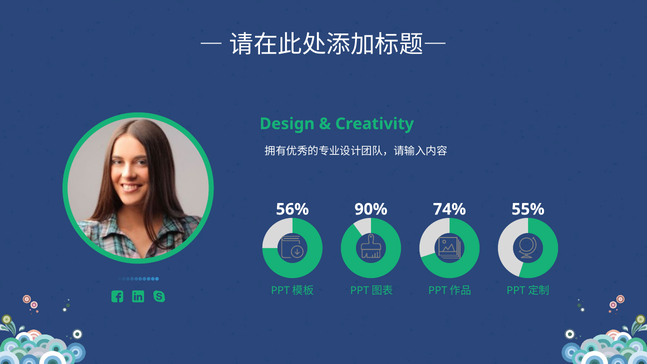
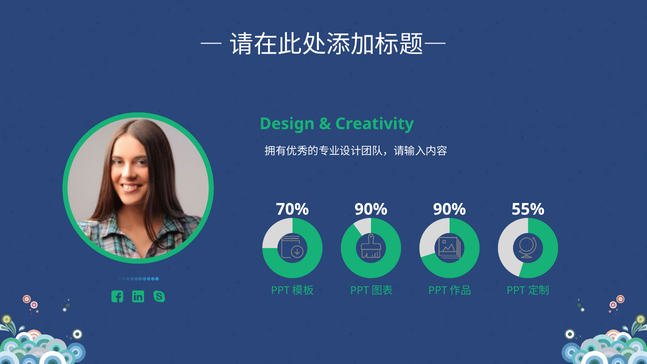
56%: 56% -> 70% (292, 209)
90% 74%: 74% -> 90% (450, 209)
